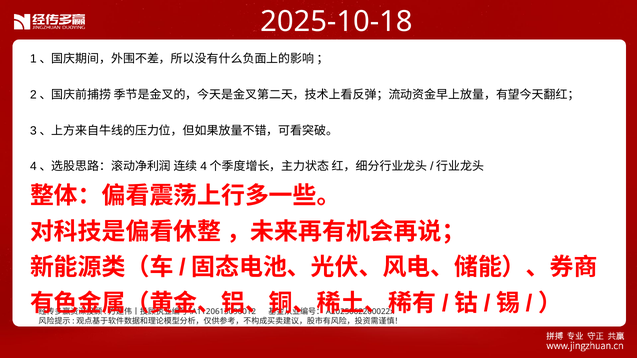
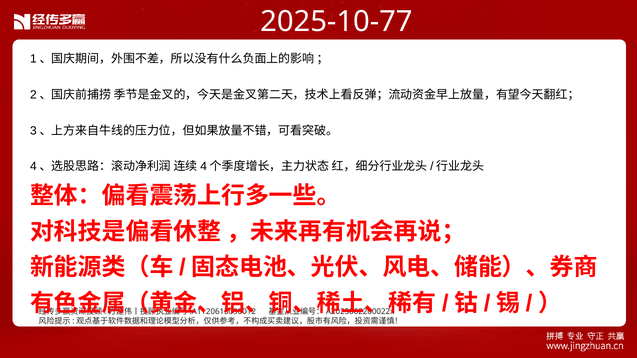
2025-10-18: 2025-10-18 -> 2025-10-77 (336, 22)
